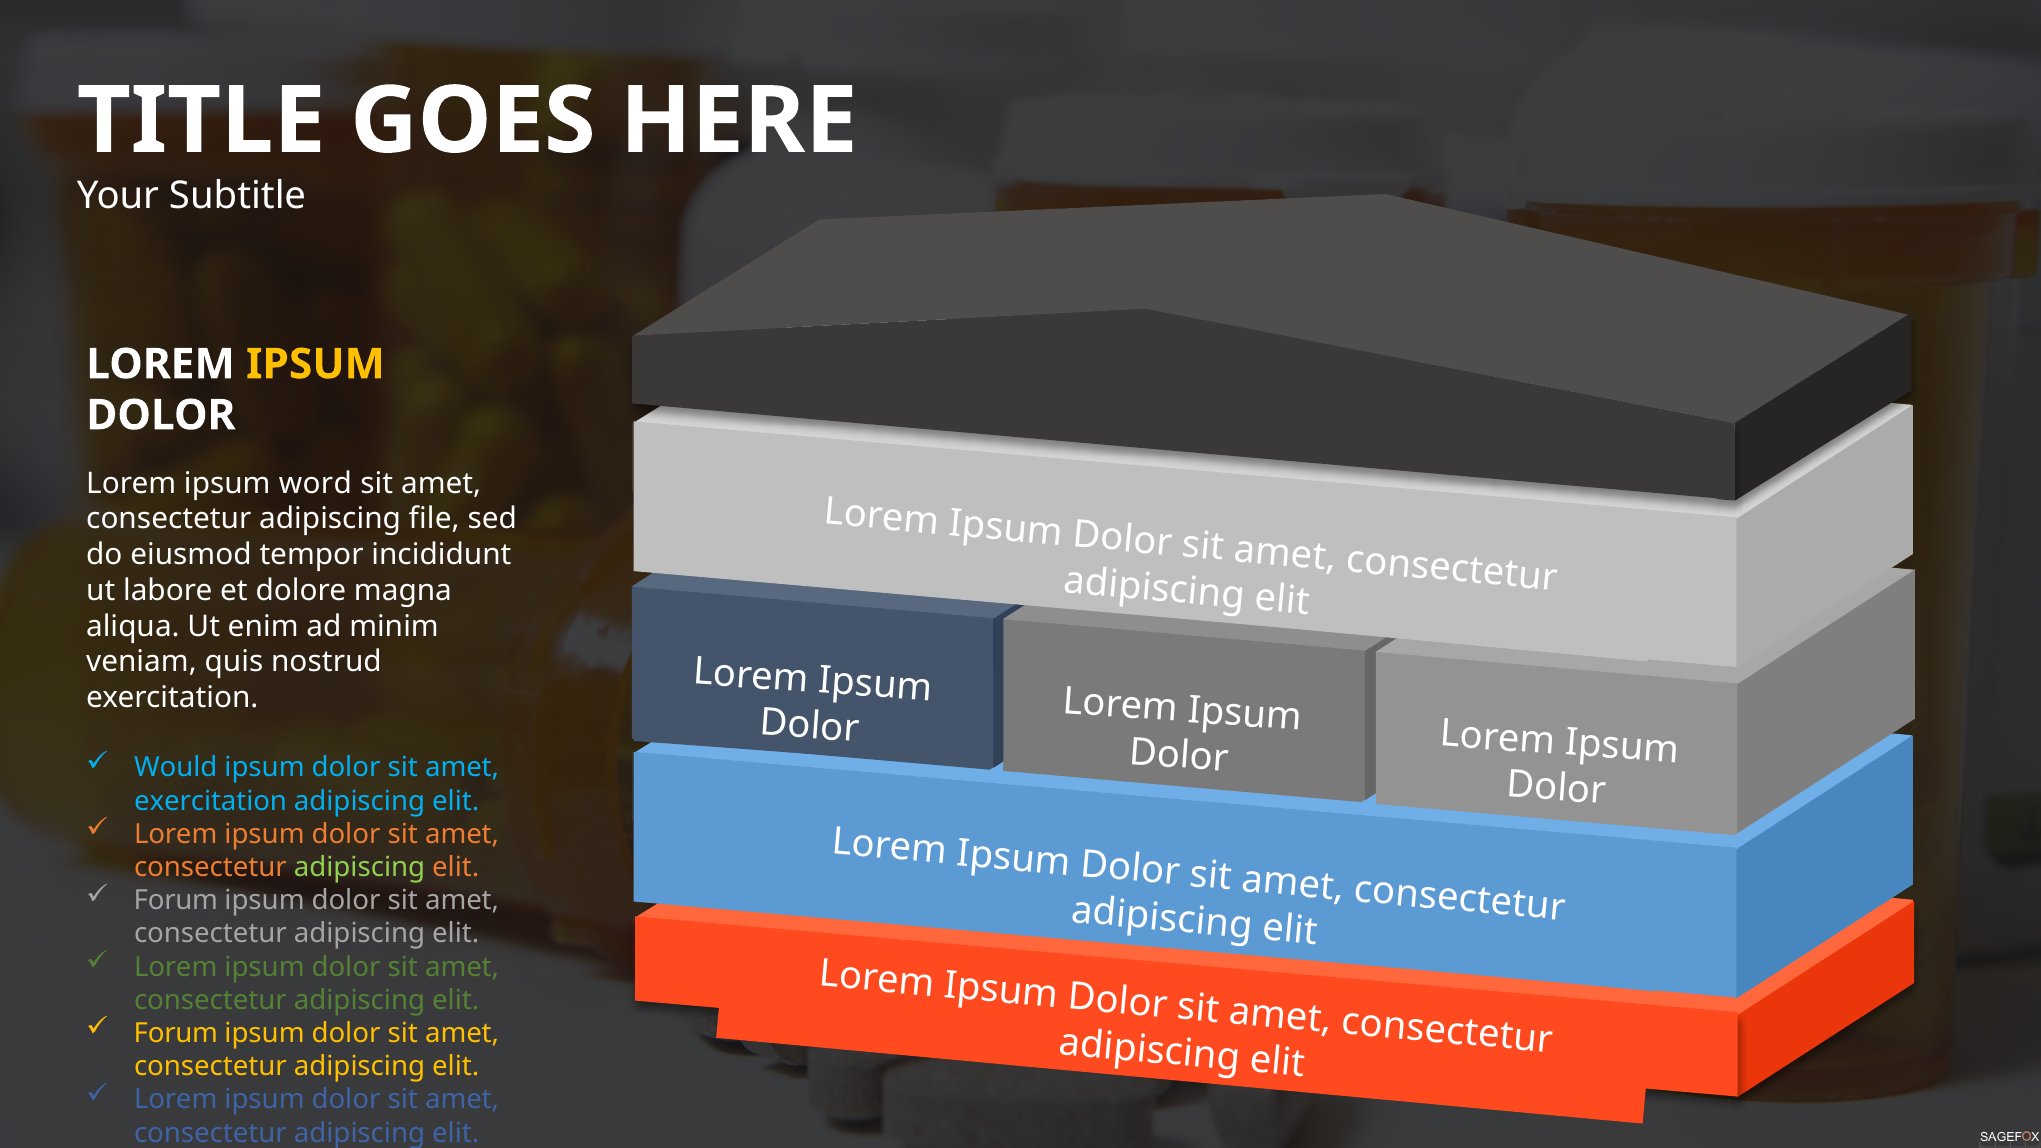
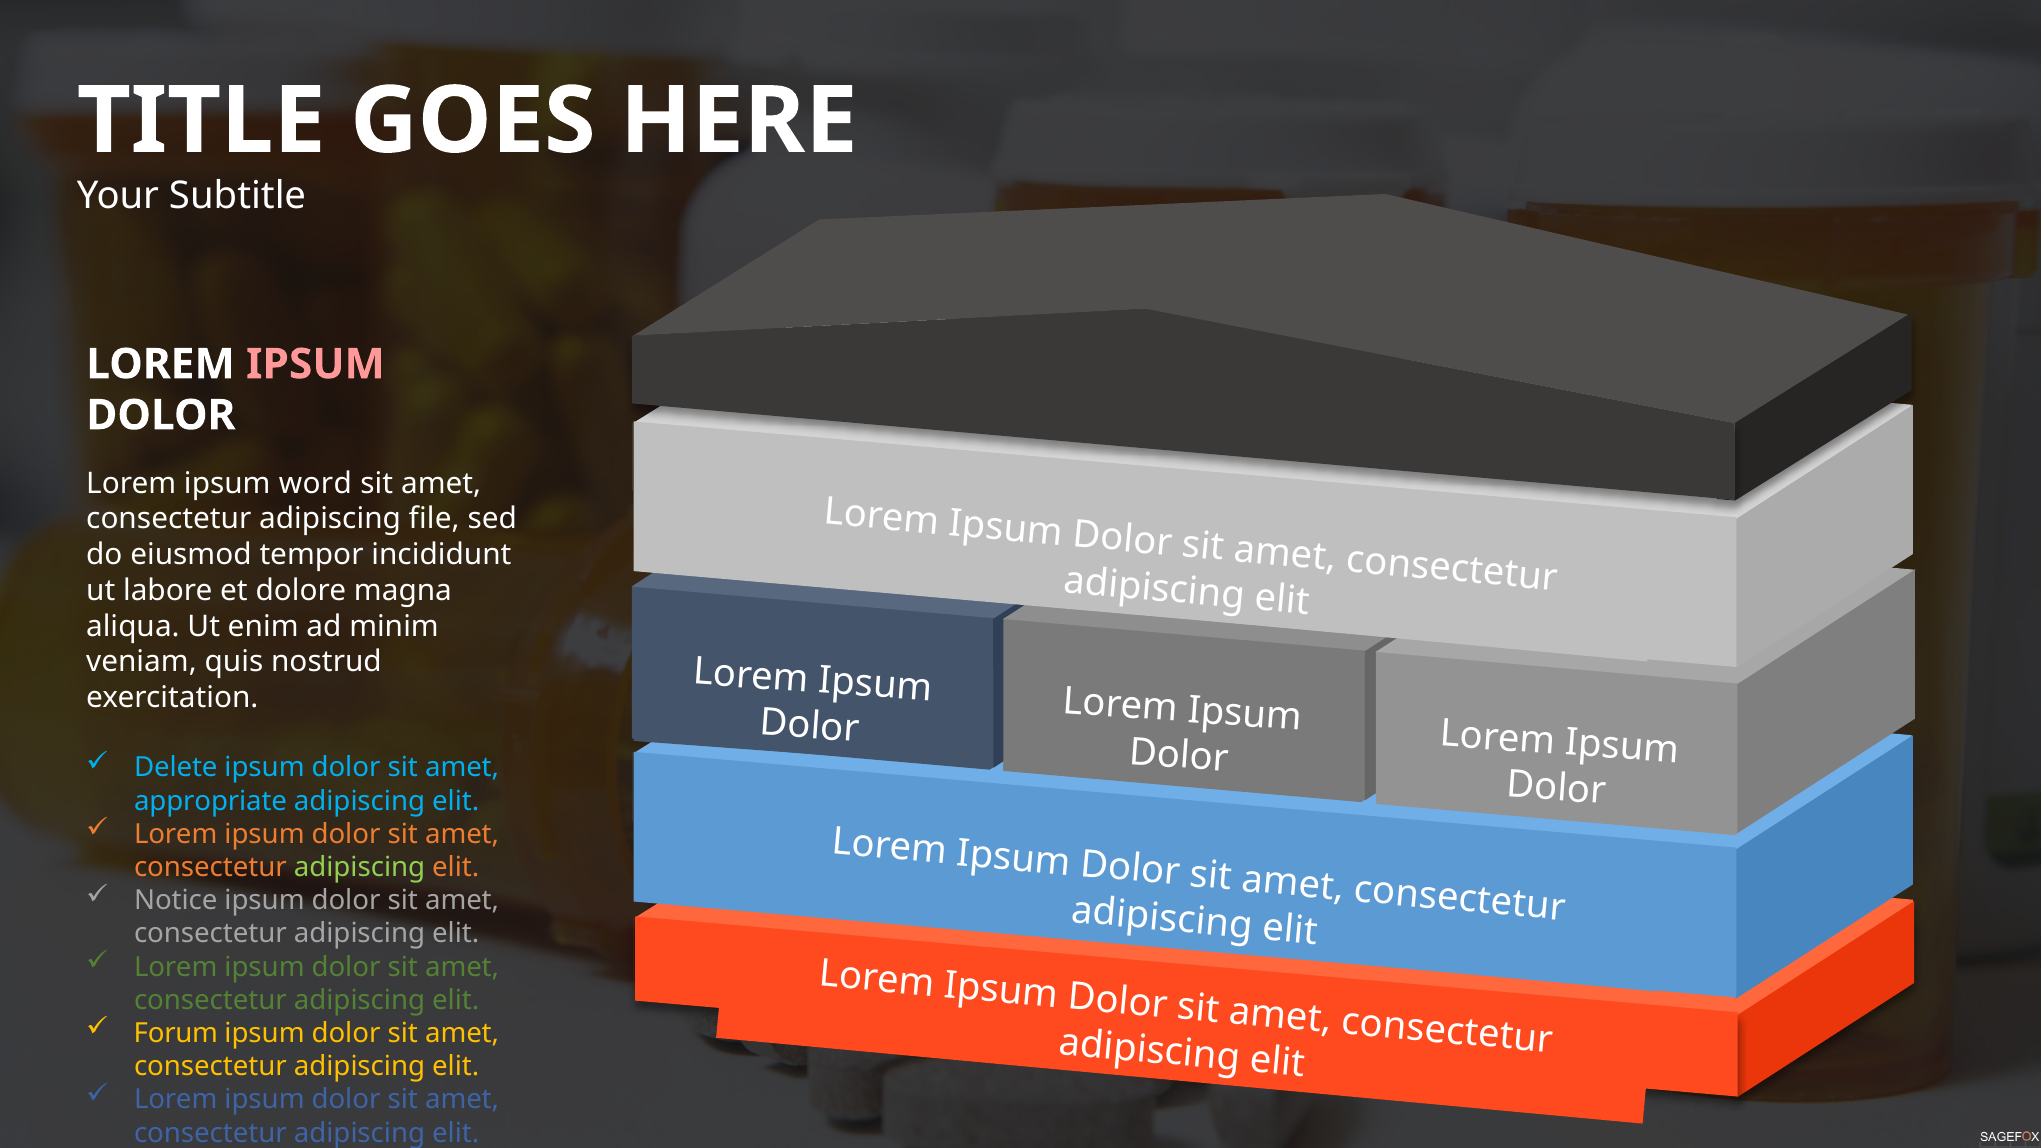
IPSUM colour: yellow -> pink (315, 364)
Would: Would -> Delete (176, 768)
exercitation: exercitation -> appropriate (211, 801)
Forum: Forum -> Notice (176, 901)
